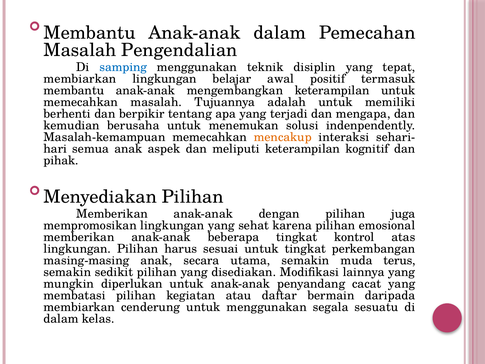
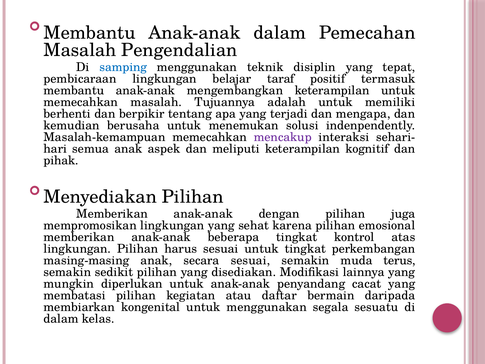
membiarkan: membiarkan -> pembicaraan (80, 79)
awal: awal -> taraf (281, 79)
mencakup colour: orange -> purple (283, 137)
secara utama: utama -> sesuai (250, 260)
cenderung: cenderung -> kongenital (151, 307)
